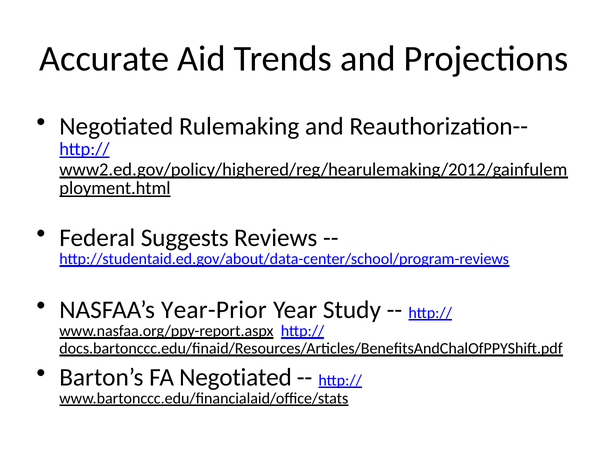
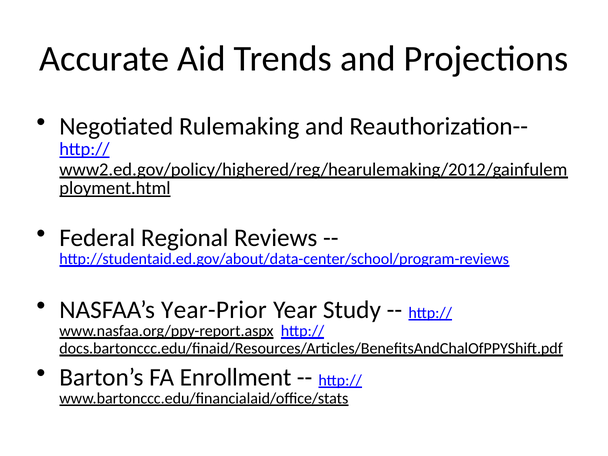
Suggests: Suggests -> Regional (185, 238)
FA Negotiated: Negotiated -> Enrollment (236, 377)
